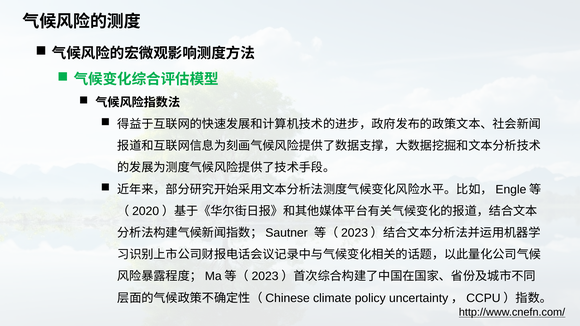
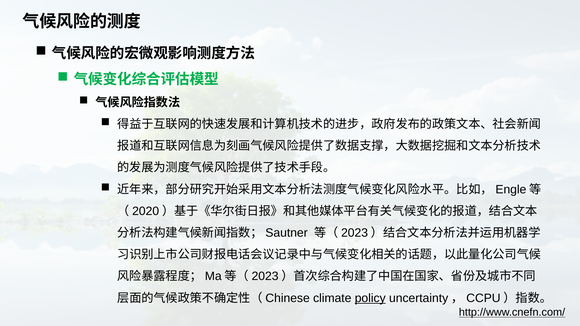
policy underline: none -> present (370, 298)
